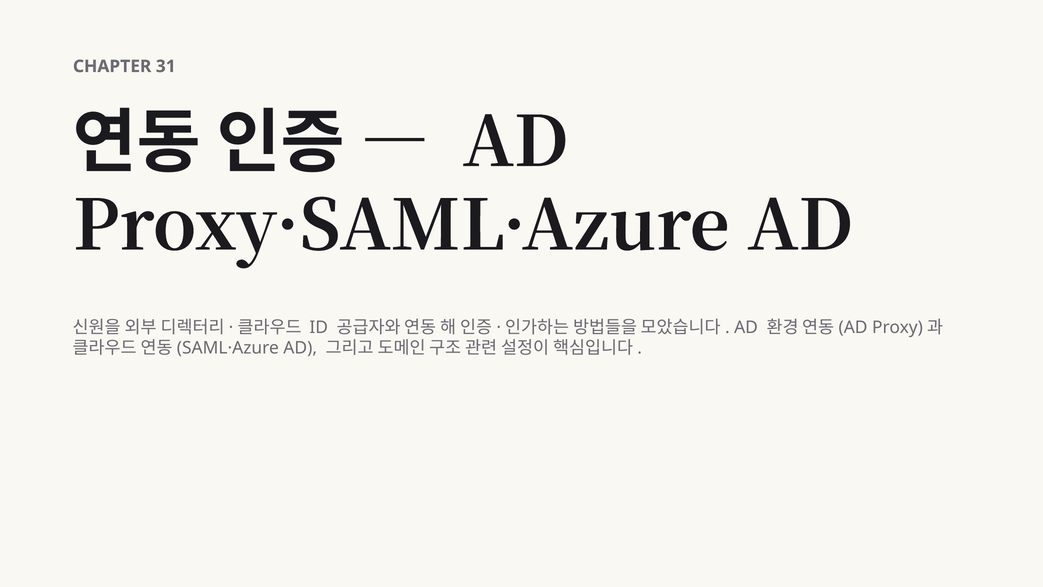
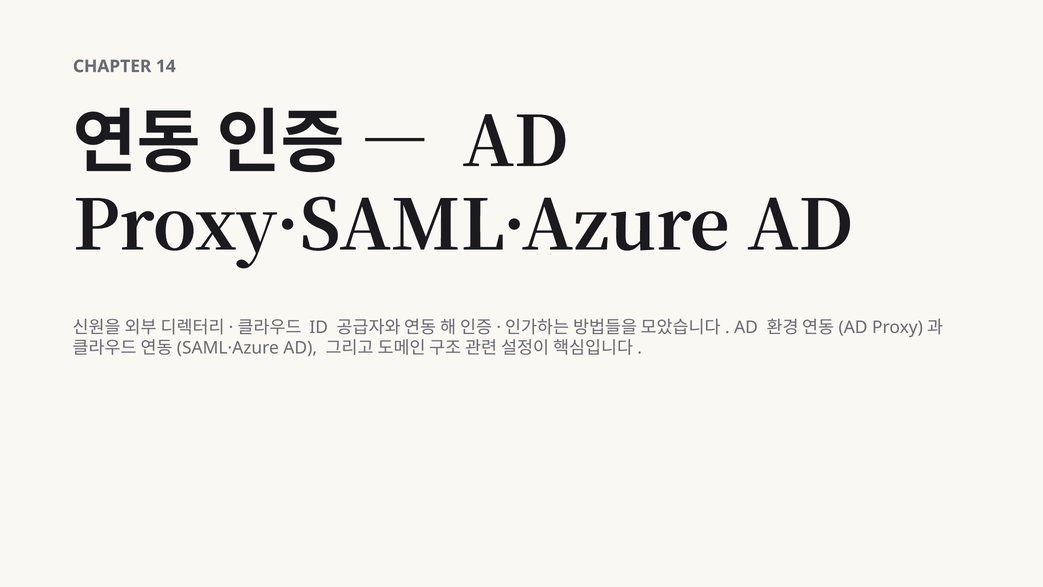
31: 31 -> 14 (166, 66)
